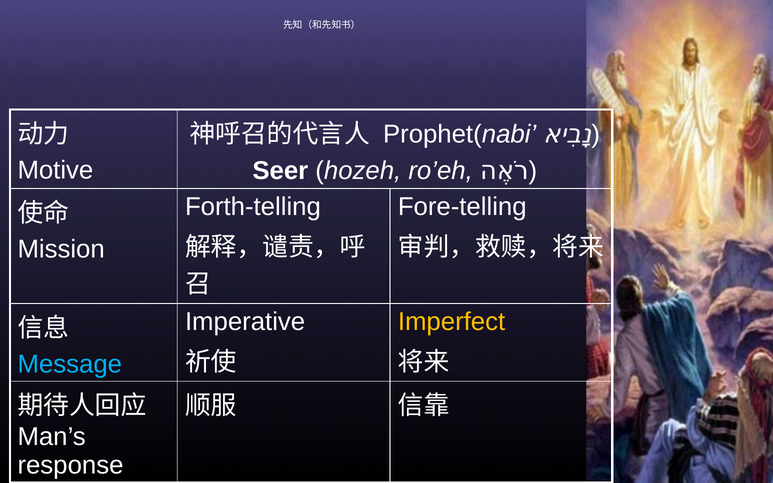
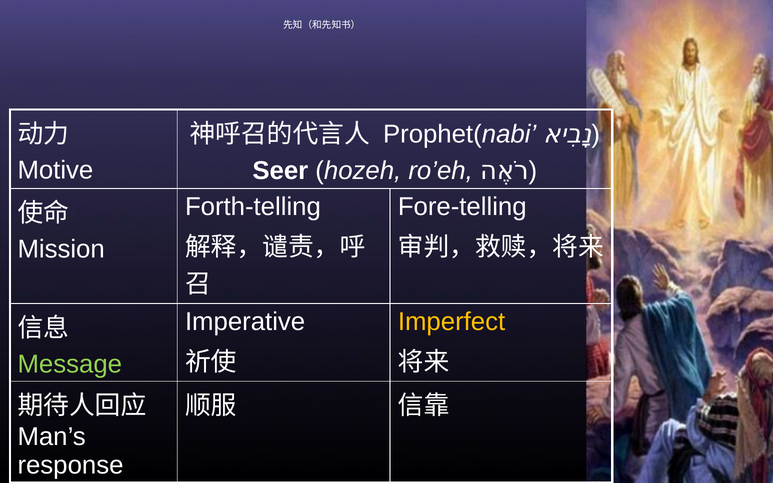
Message colour: light blue -> light green (70, 364)
